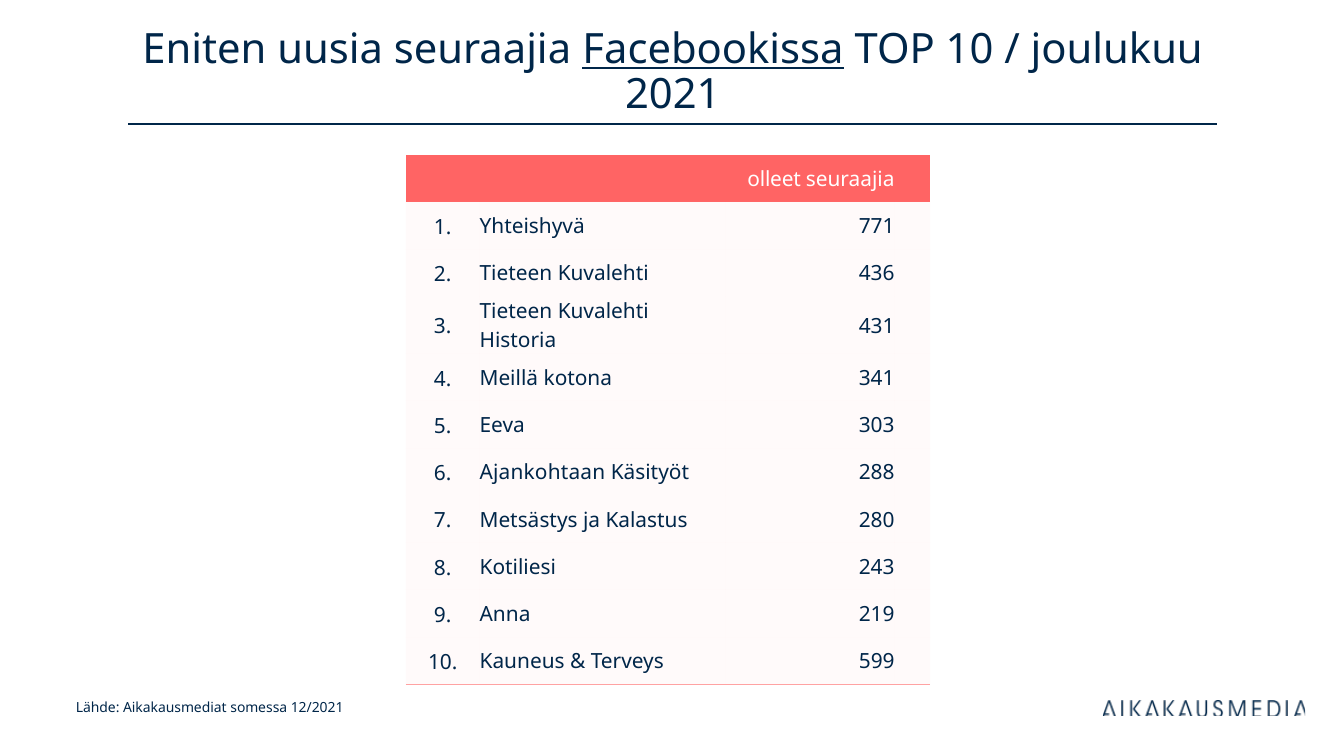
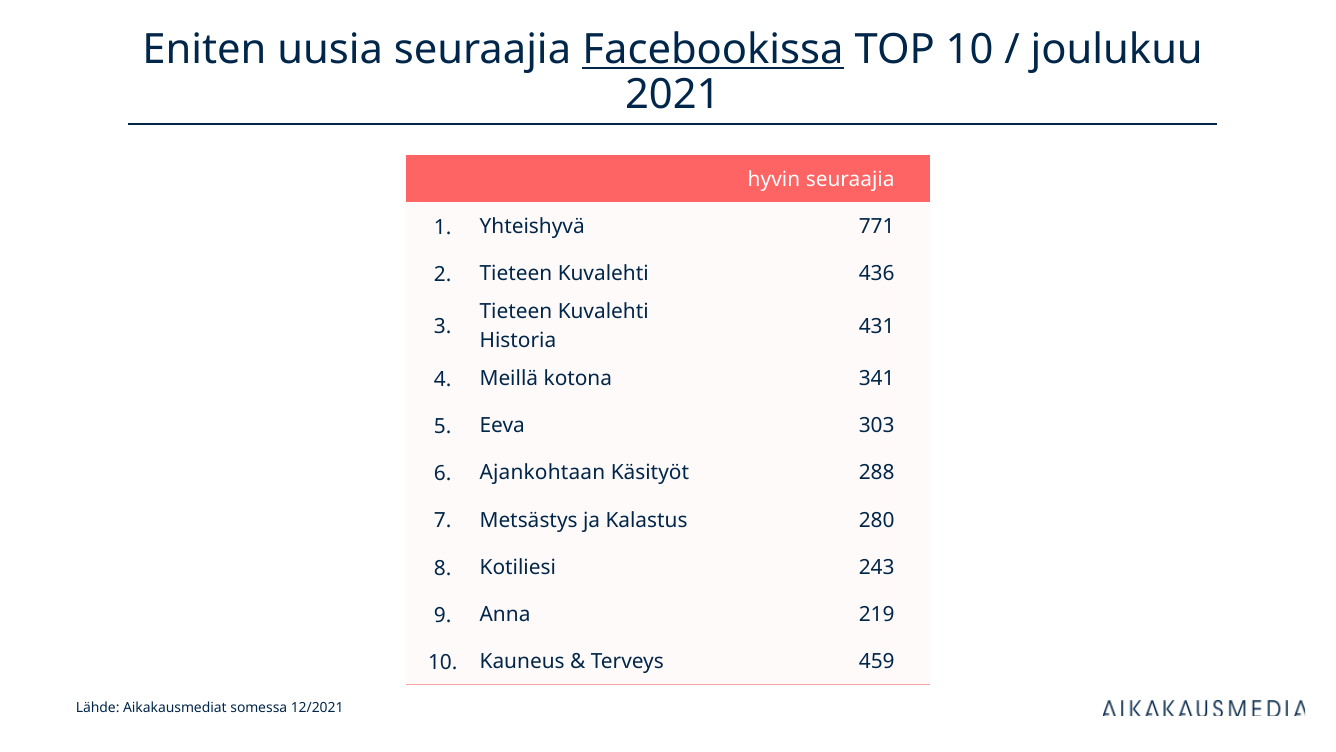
olleet: olleet -> hyvin (774, 179)
599: 599 -> 459 (877, 662)
